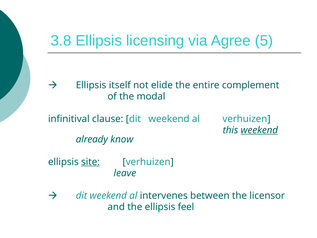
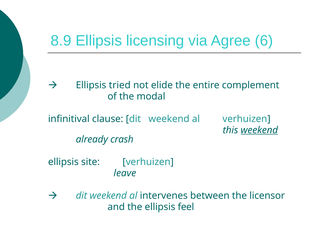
3.8: 3.8 -> 8.9 (61, 41)
5: 5 -> 6 (264, 41)
itself: itself -> tried (120, 85)
know: know -> crash (122, 139)
site underline: present -> none (90, 162)
